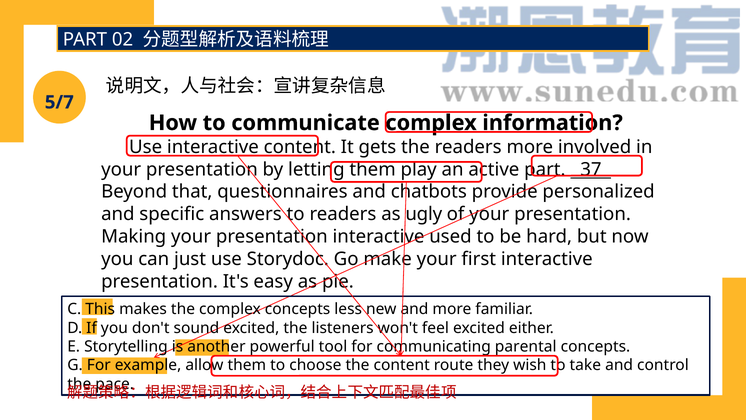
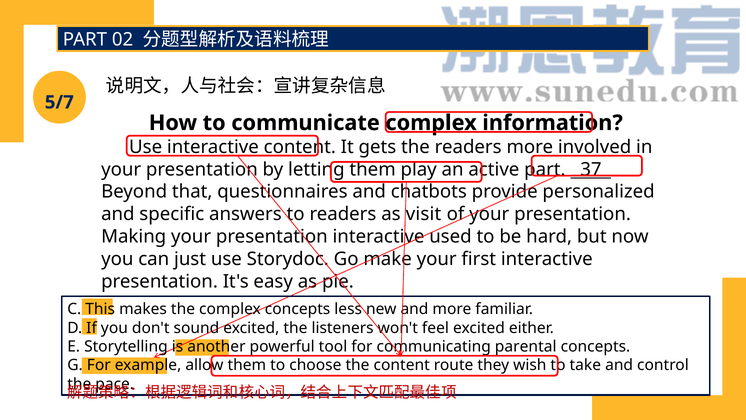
ugly: ugly -> visit (424, 214)
